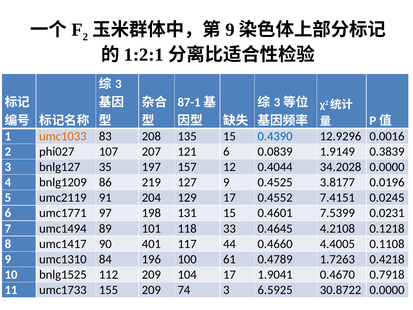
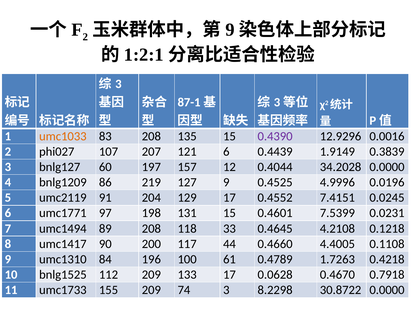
0.4390 colour: blue -> purple (275, 136)
0.0839: 0.0839 -> 0.4439 (275, 152)
35: 35 -> 60 (105, 167)
3.8177: 3.8177 -> 4.9996 (337, 182)
89 101: 101 -> 208 (151, 228)
401: 401 -> 200 (151, 244)
104: 104 -> 133 (187, 274)
1.9041: 1.9041 -> 0.0628 (275, 274)
6.5925: 6.5925 -> 8.2298 (275, 290)
